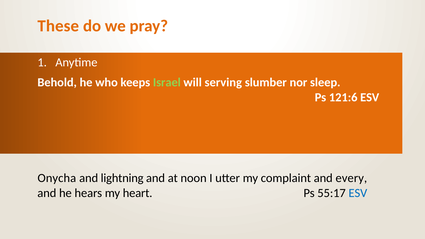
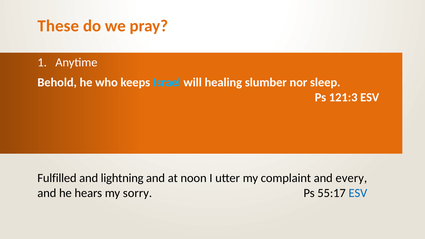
Israel colour: light green -> light blue (167, 83)
serving: serving -> healing (223, 83)
121:6: 121:6 -> 121:3 (343, 97)
Onycha: Onycha -> Fulfilled (57, 178)
heart: heart -> sorry (138, 193)
